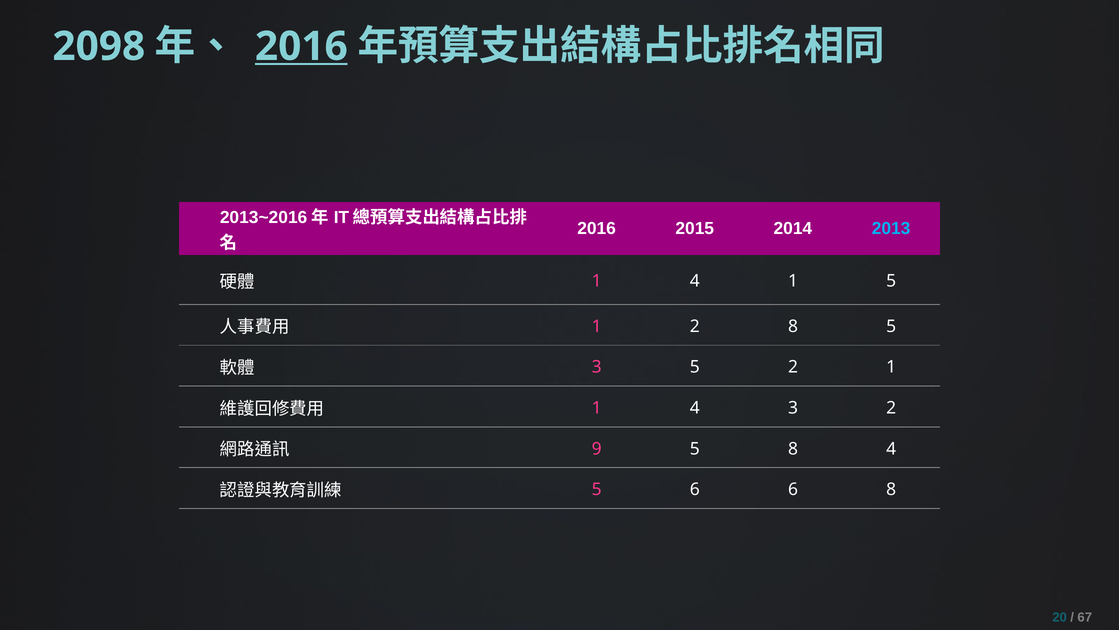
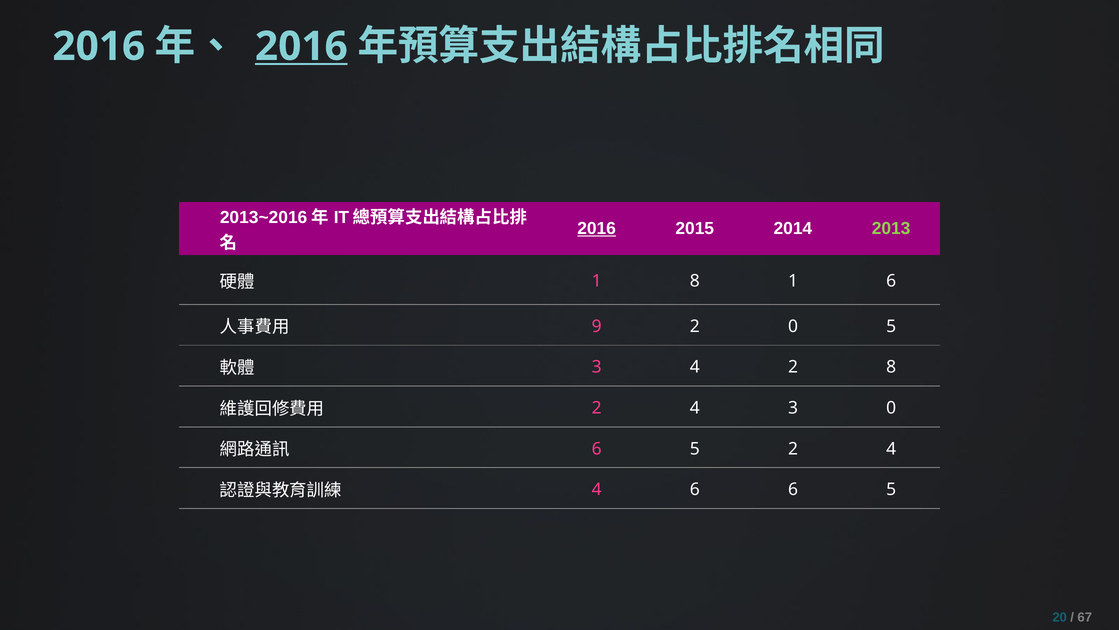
2098: 2098 -> 2016 (99, 46)
2016 underline: none -> present (597, 228)
2013 colour: light blue -> light green (891, 228)
4: 4 -> 8 (695, 281)
1 5: 5 -> 6 (891, 281)
1: 1 -> 9 (597, 326)
2 8: 8 -> 0 (793, 326)
3 5: 5 -> 4 (695, 367)
2 1: 1 -> 8 (891, 367)
1: 1 -> 2 (597, 408)
3 2: 2 -> 0 (891, 408)
9: 9 -> 6 (597, 448)
5 8: 8 -> 2 (793, 448)
5: 5 -> 4 (597, 489)
6 6 8: 8 -> 5 (891, 489)
